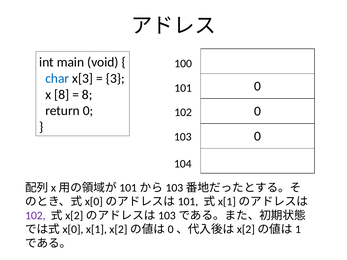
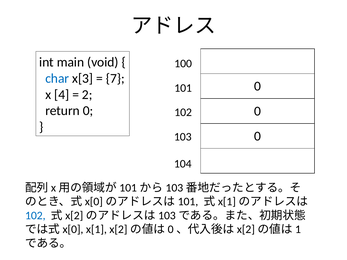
3: 3 -> 7 (115, 78)
x 8: 8 -> 4 (62, 95)
8: 8 -> 2 (87, 95)
102 colour: purple -> blue (35, 216)
